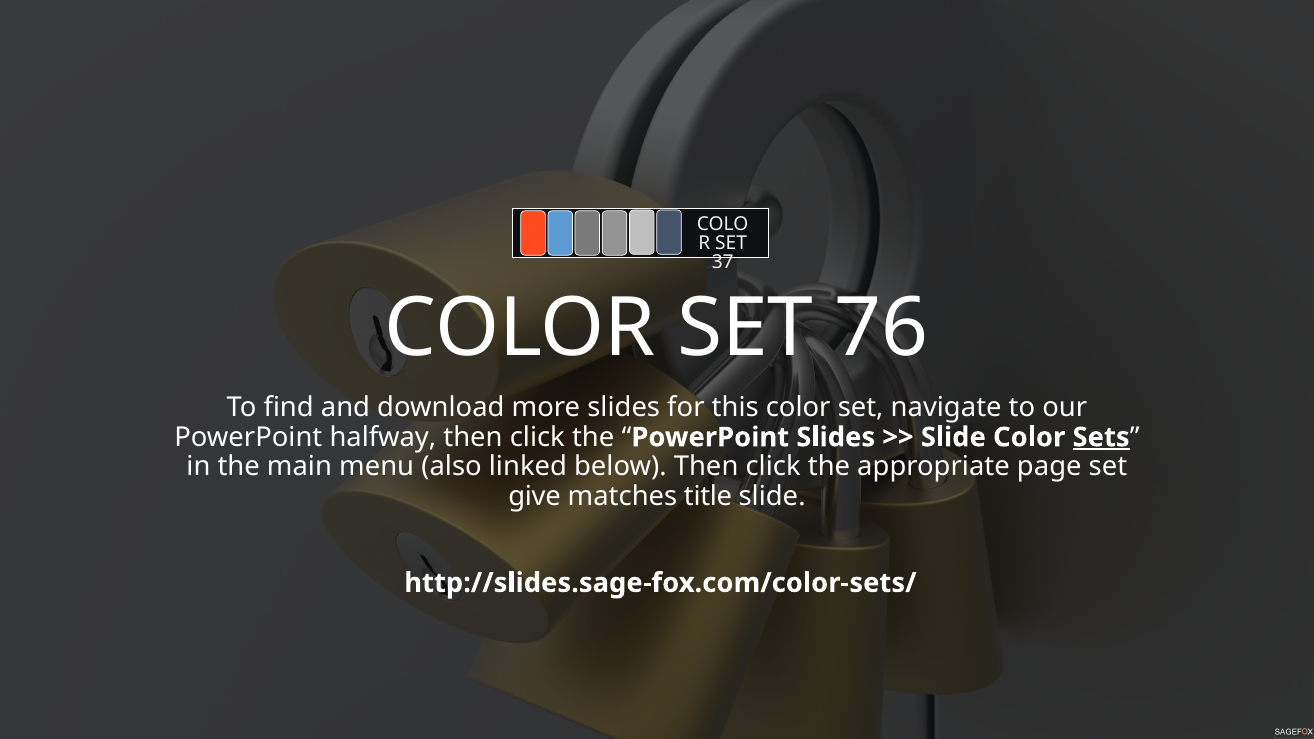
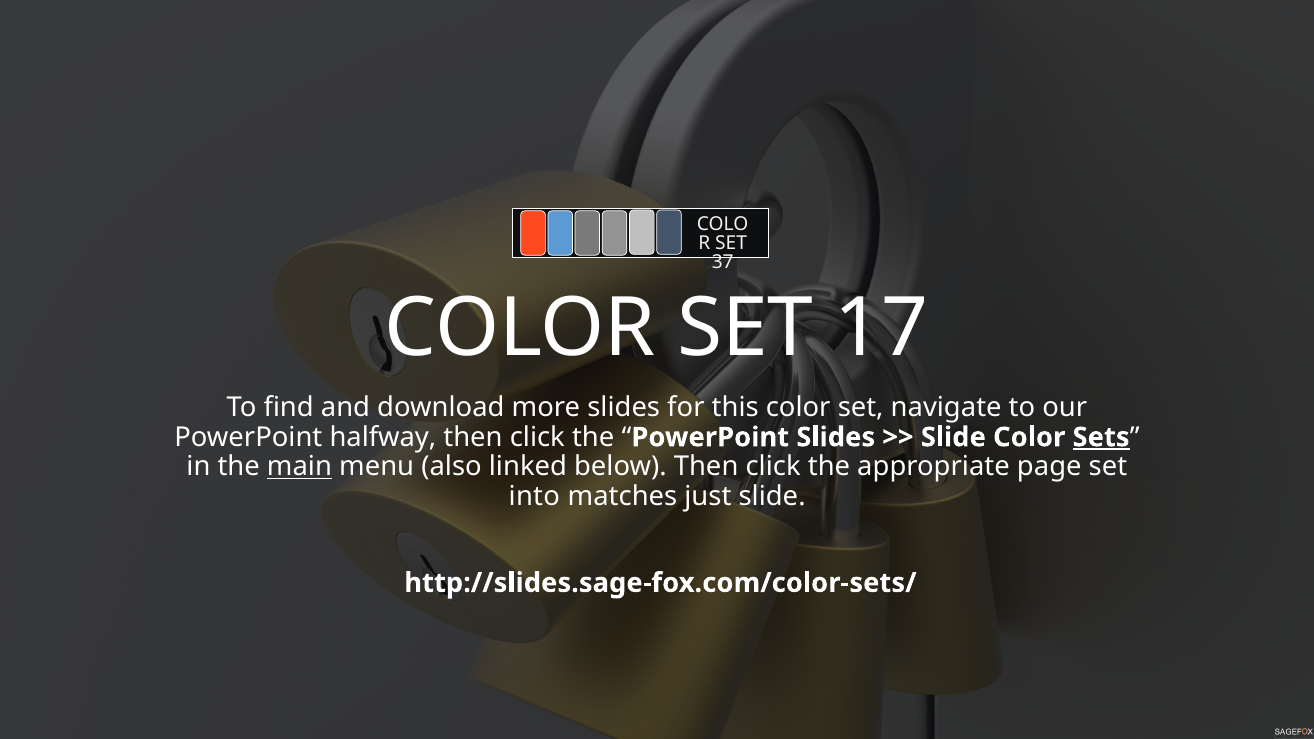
76: 76 -> 17 (882, 328)
main underline: none -> present (299, 467)
give: give -> into (534, 496)
title: title -> just (708, 496)
